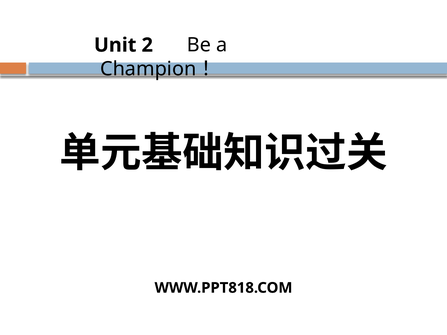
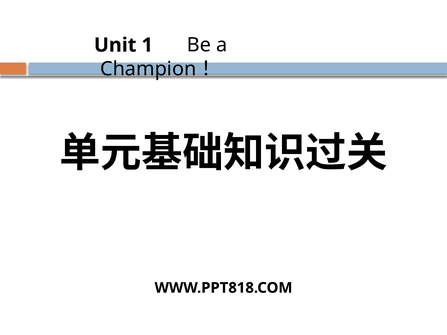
2: 2 -> 1 (147, 45)
